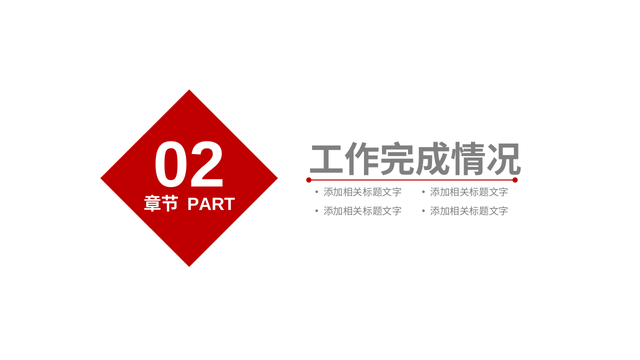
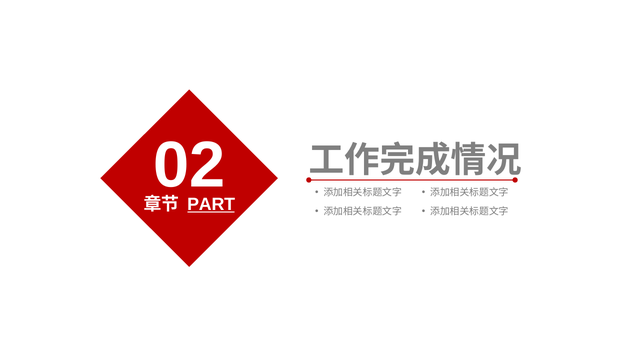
PART underline: none -> present (211, 205)
